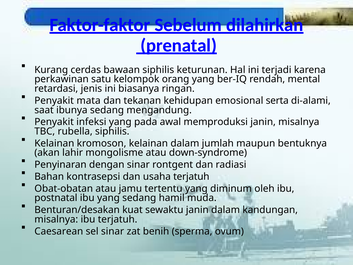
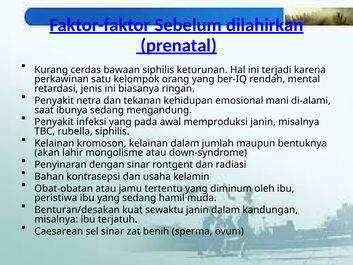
mata: mata -> netra (89, 100)
serta: serta -> mani (277, 100)
usaha terjatuh: terjatuh -> kelamin (191, 176)
postnatal: postnatal -> peristiwa (56, 198)
